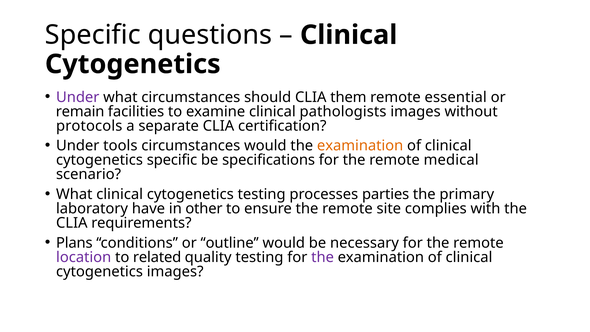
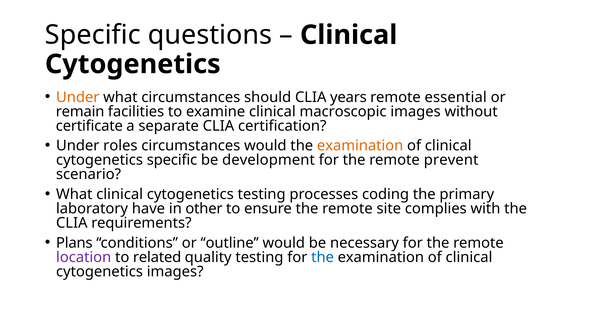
Under colour: purple -> orange (78, 97)
them: them -> years (348, 97)
pathologists: pathologists -> macroscopic (343, 111)
protocols: protocols -> certificate (89, 126)
tools: tools -> roles (120, 146)
specifications: specifications -> development (269, 160)
medical: medical -> prevent (451, 160)
parties: parties -> coding (386, 194)
the colour: purple -> blue (323, 257)
